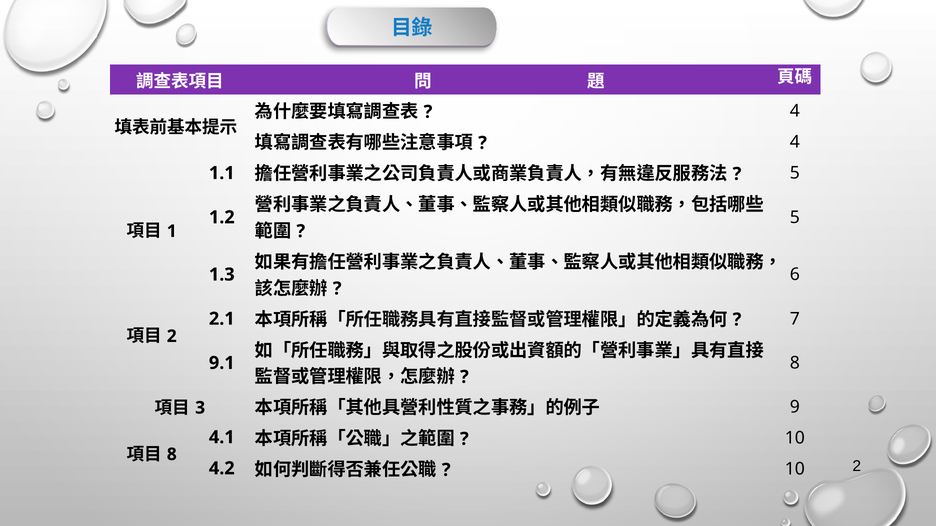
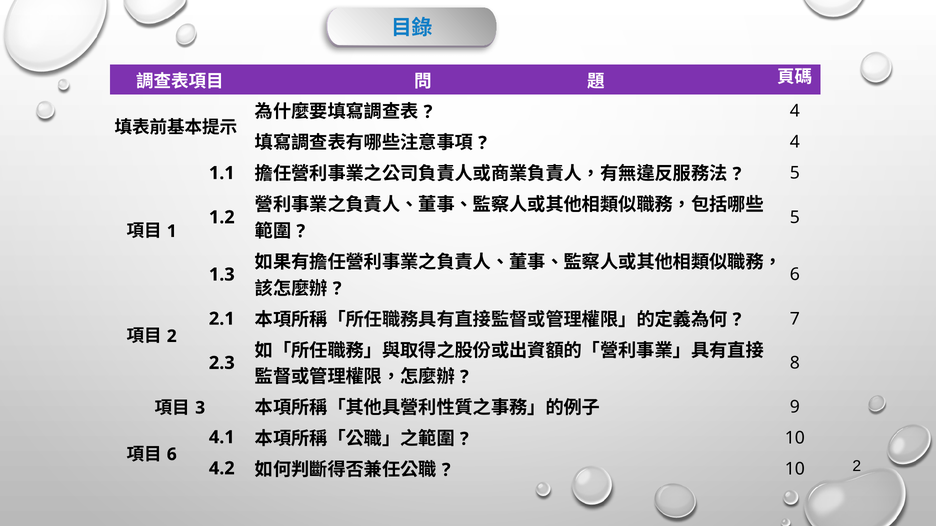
9.1: 9.1 -> 2.3 (222, 363)
8: 8 -> 6 (172, 455)
